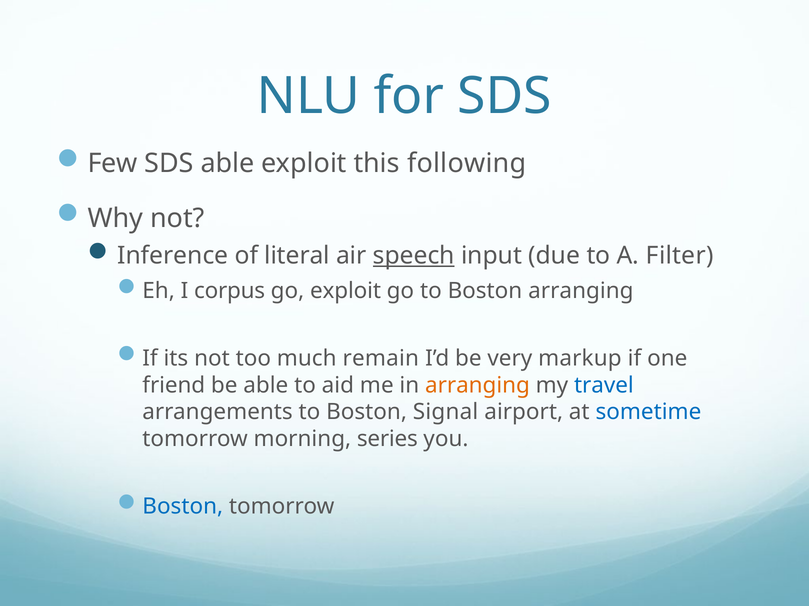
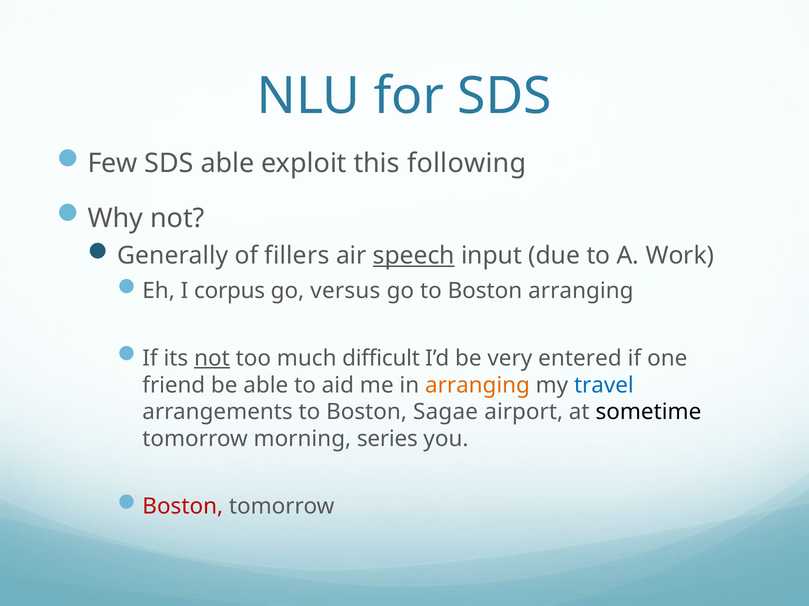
Inference: Inference -> Generally (173, 256)
literal: literal -> fillers (297, 256)
Filter: Filter -> Work (680, 256)
go exploit: exploit -> versus (345, 291)
not underline: none -> present (212, 359)
remain: remain -> difficult (381, 359)
markup: markup -> entered (580, 359)
Signal: Signal -> Sagae (446, 413)
sometime colour: blue -> black (648, 413)
Boston colour: blue -> red (183, 507)
